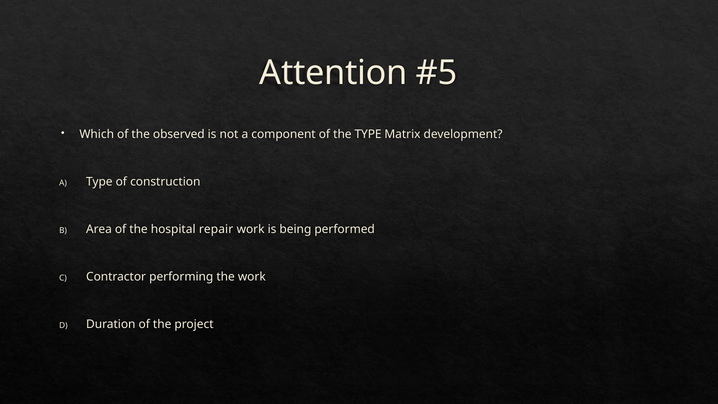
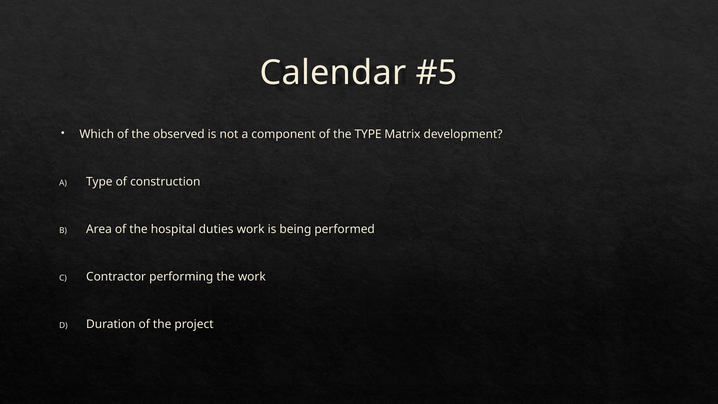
Attention: Attention -> Calendar (333, 73)
repair: repair -> duties (216, 229)
